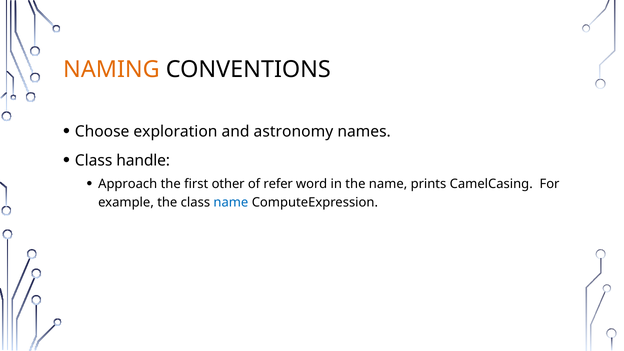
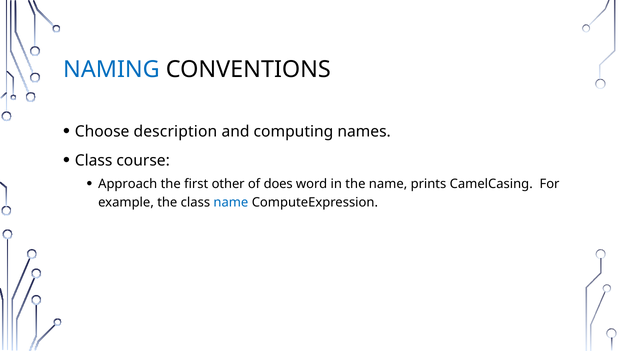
NAMING colour: orange -> blue (111, 69)
exploration: exploration -> description (175, 132)
astronomy: astronomy -> computing (293, 132)
handle: handle -> course (143, 161)
refer: refer -> does (278, 184)
